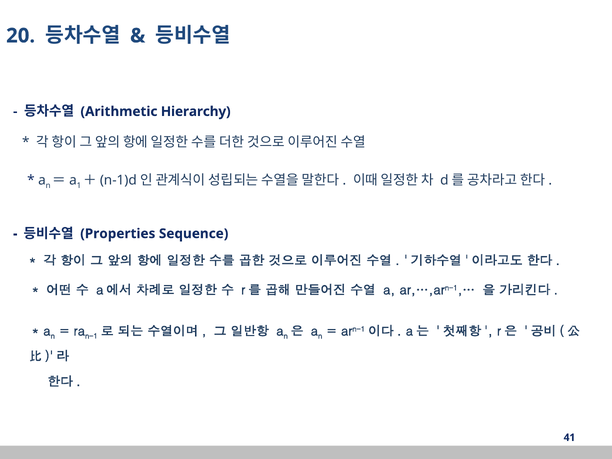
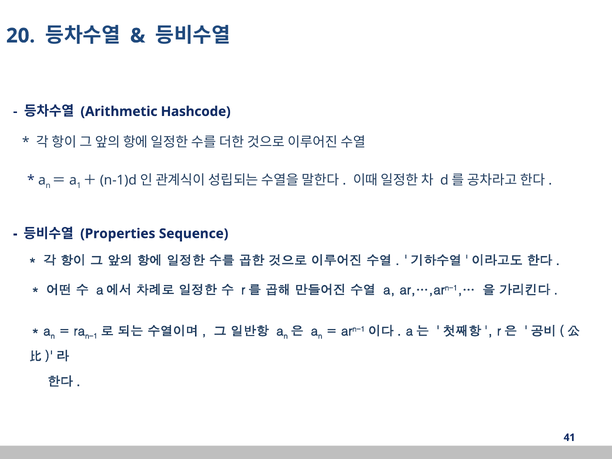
Hierarchy: Hierarchy -> Hashcode (196, 112)
